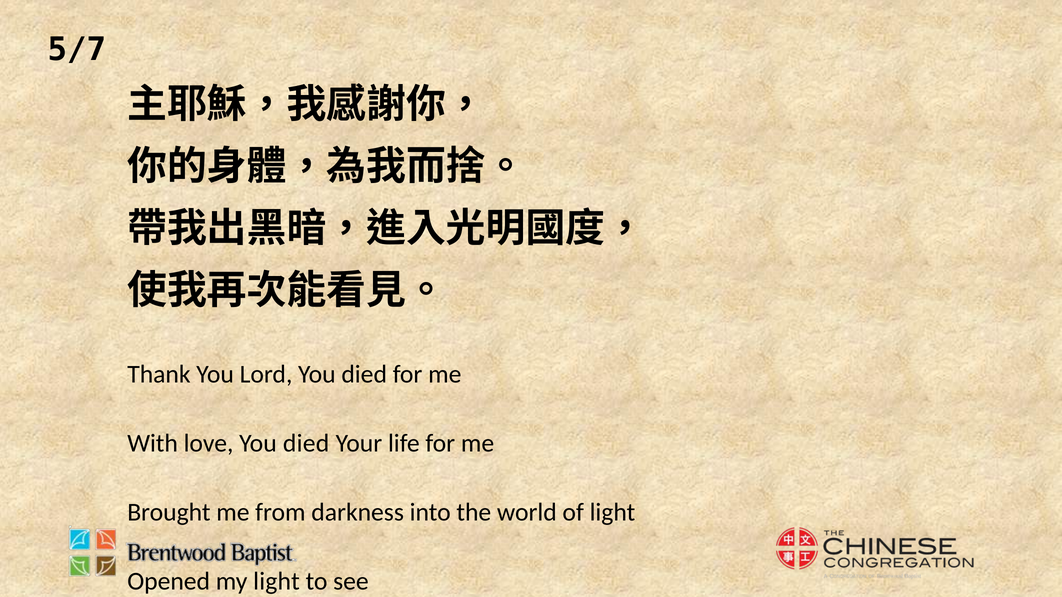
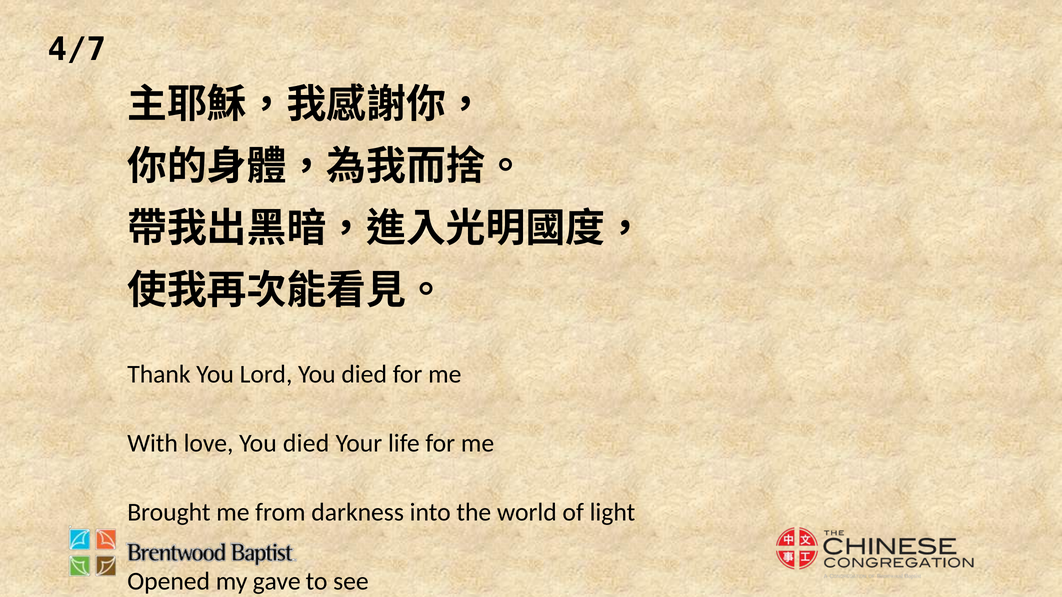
5/7: 5/7 -> 4/7 (77, 50)
my light: light -> gave (277, 582)
